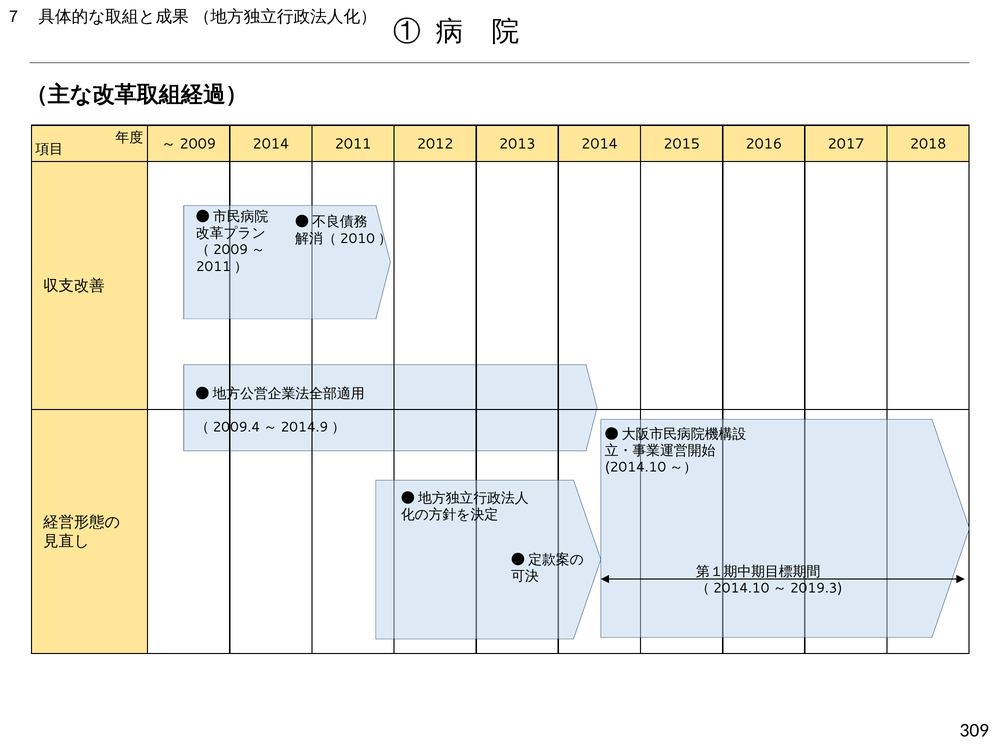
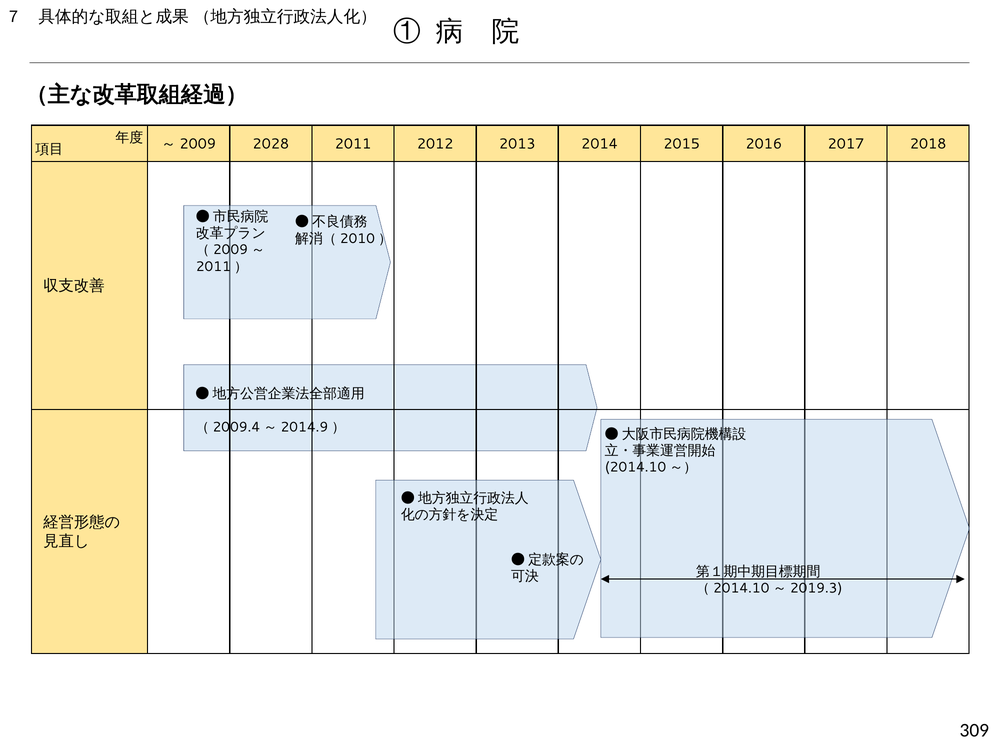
～2009 2014: 2014 -> 2028 (271, 144)
